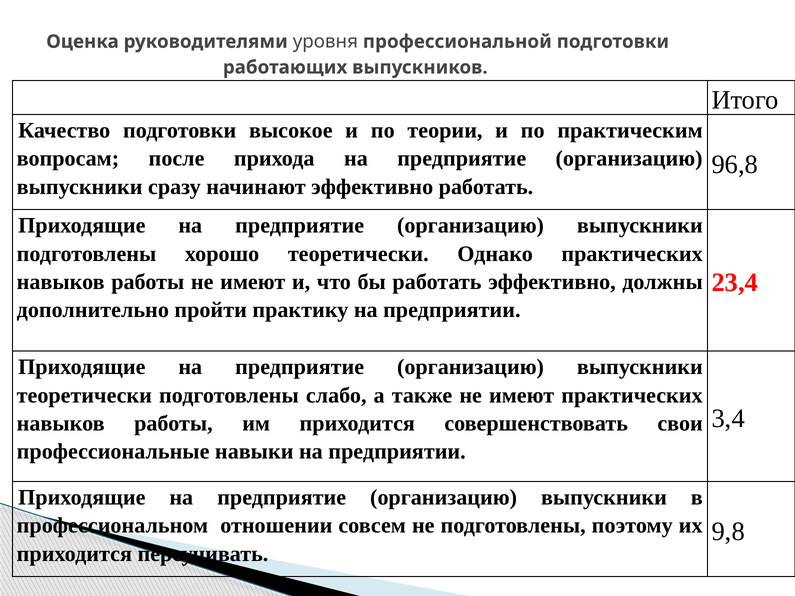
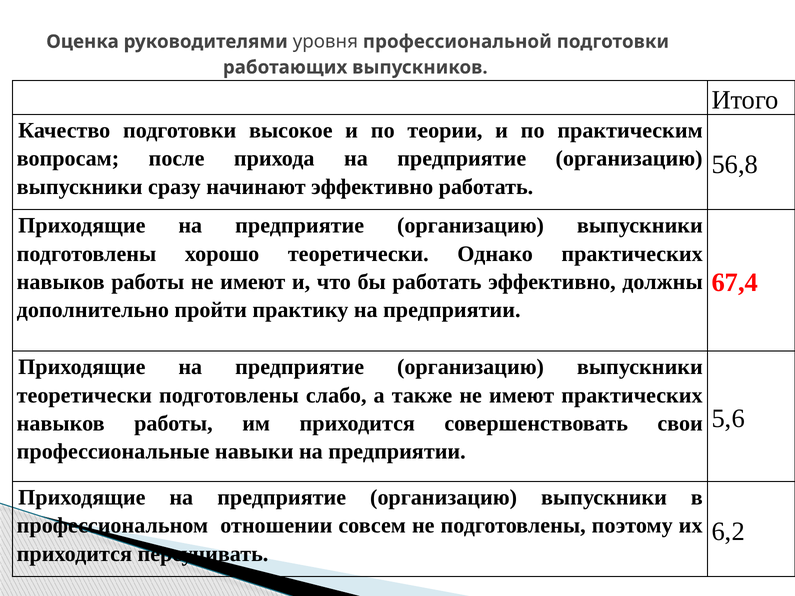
96,8: 96,8 -> 56,8 (735, 164)
23,4: 23,4 -> 67,4 (735, 283)
3,4: 3,4 -> 5,6 (728, 419)
9,8: 9,8 -> 6,2 (728, 532)
